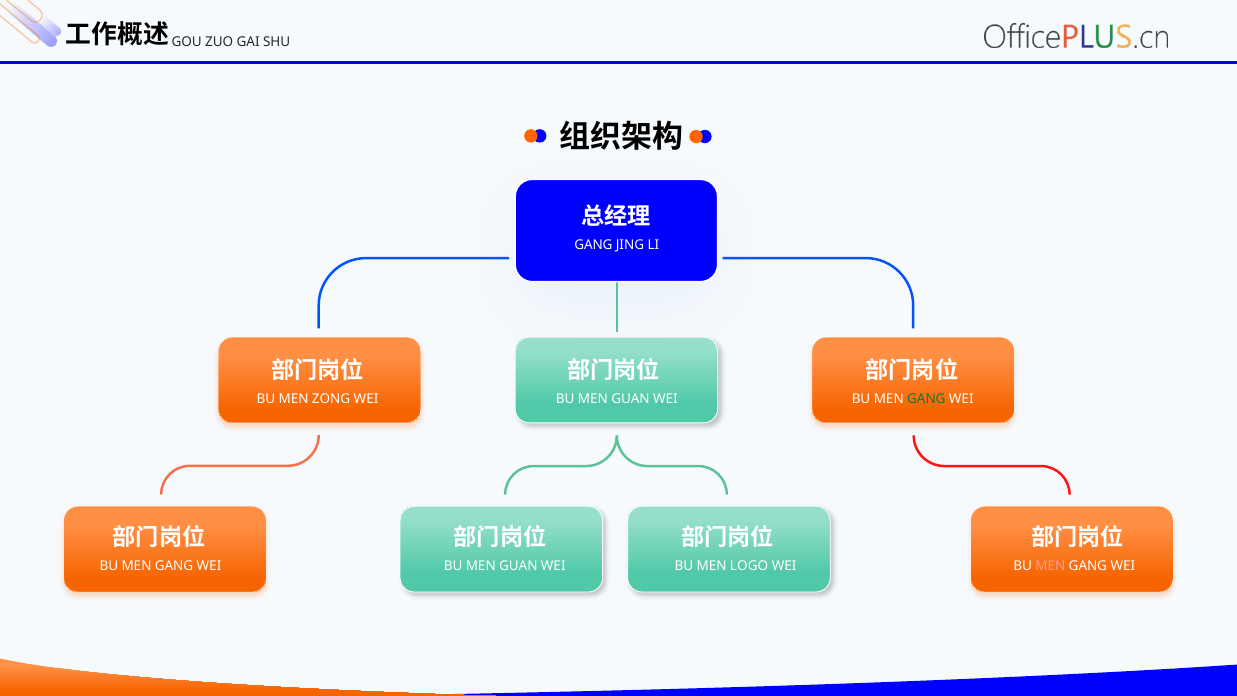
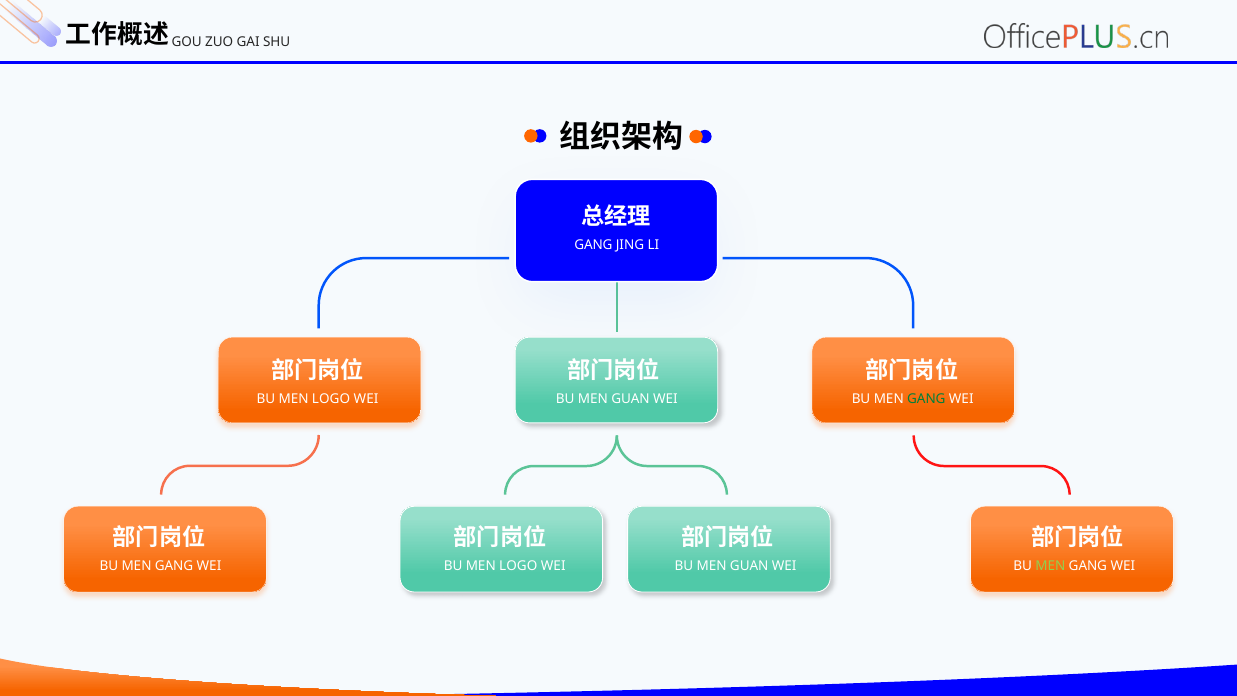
ZONG: ZONG -> LOGO (331, 399)
GUAN: GUAN -> LOGO (518, 566)
LOGO: LOGO -> GUAN (749, 566)
MEN colour: pink -> light green (1050, 566)
